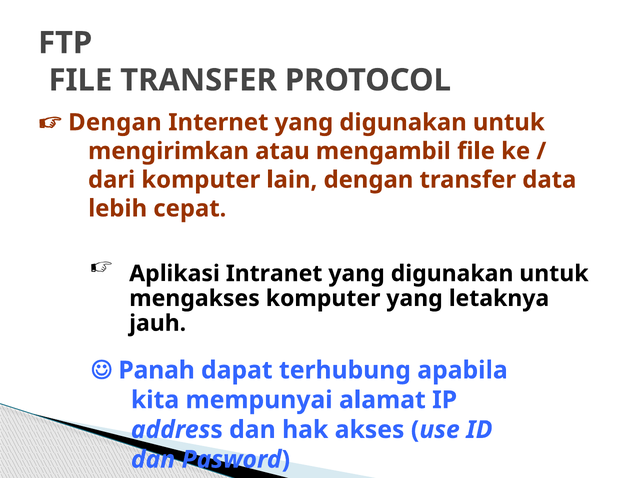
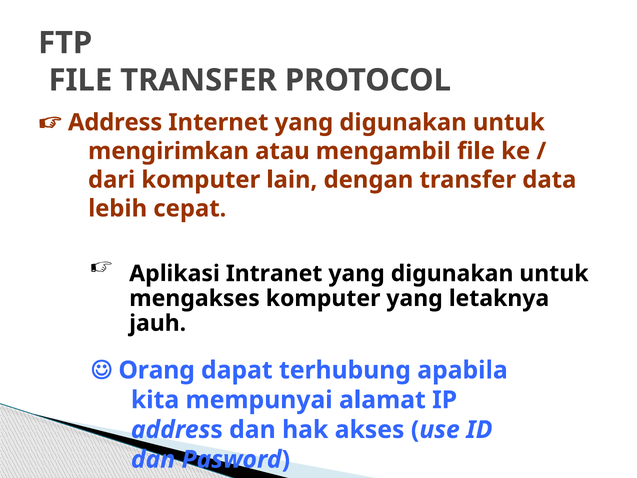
Dengan: Dengan -> Address (115, 122)
Panah: Panah -> Orang (157, 370)
